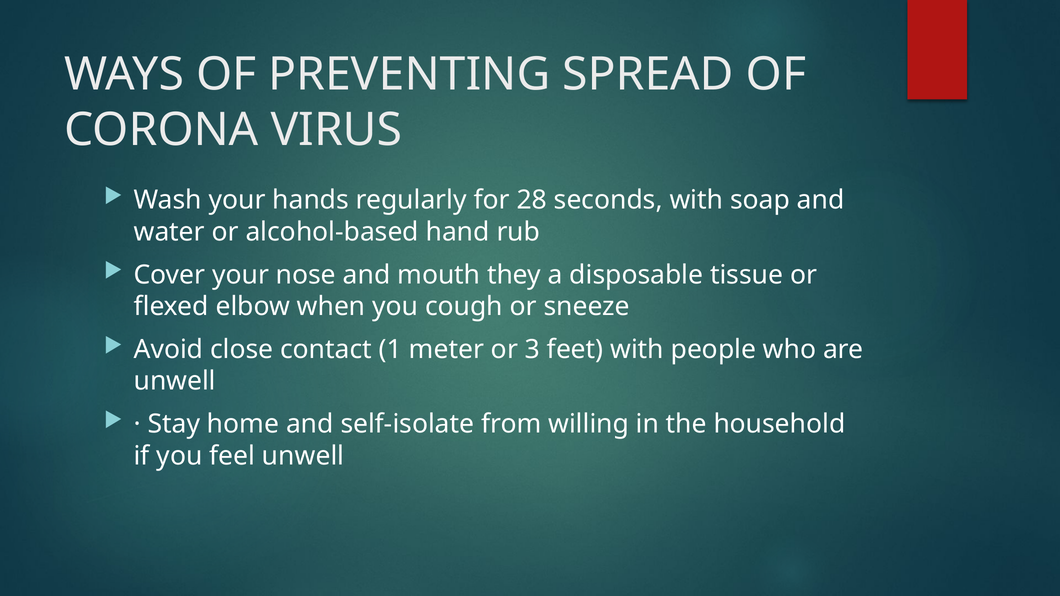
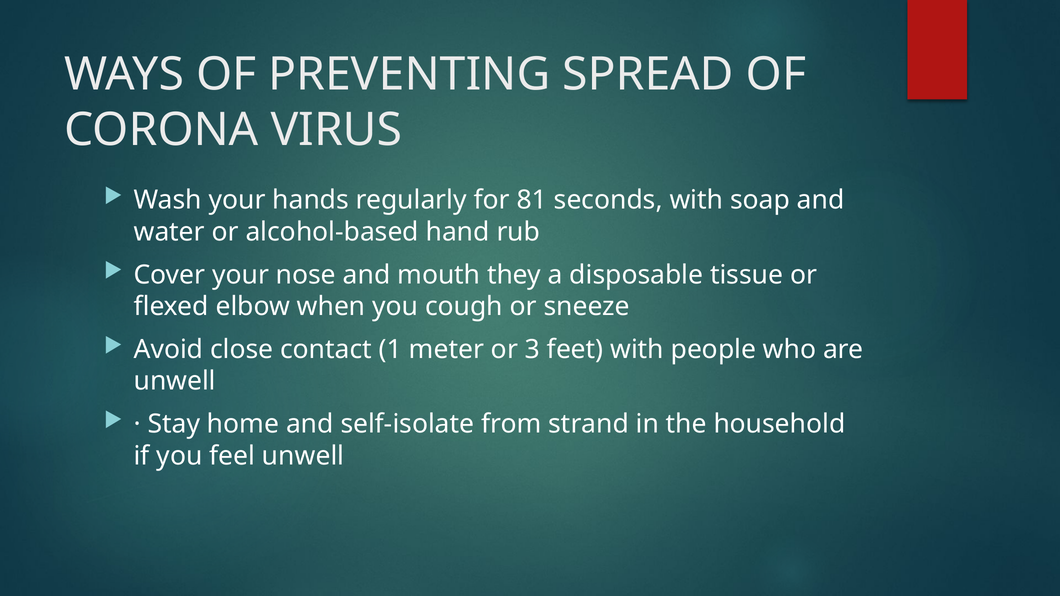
28: 28 -> 81 (532, 200)
willing: willing -> strand (589, 424)
